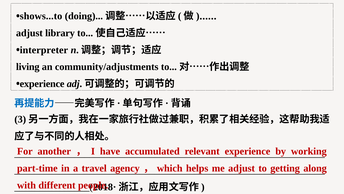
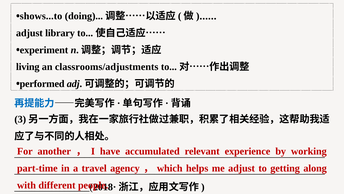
interpreter: interpreter -> experiment (44, 50)
community/adjustments: community/adjustments -> classrooms/adjustments (107, 67)
experience: experience -> performed (42, 84)
